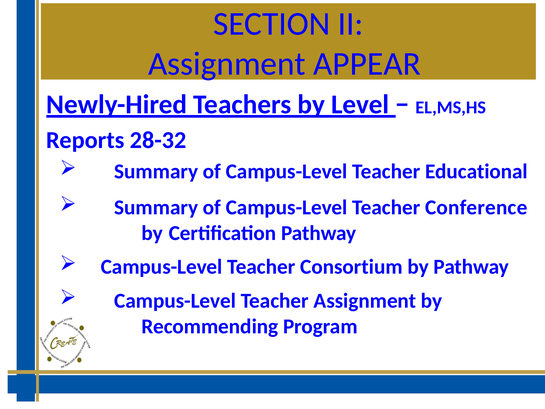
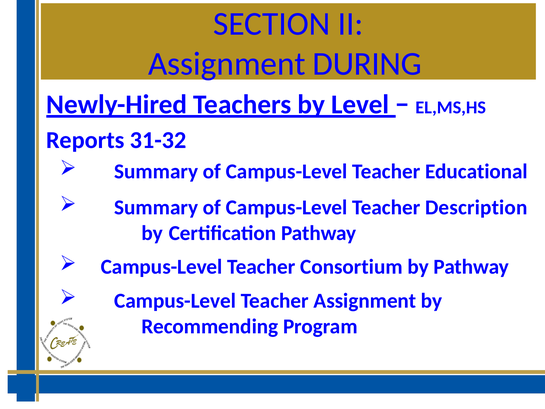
APPEAR: APPEAR -> DURING (367, 64)
28-32: 28-32 -> 31-32 (158, 140)
Conference: Conference -> Description (476, 207)
